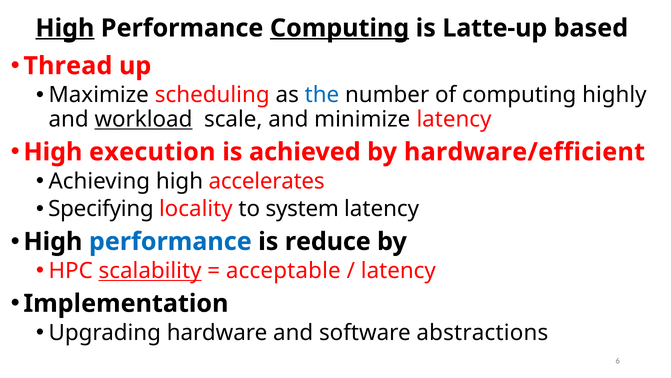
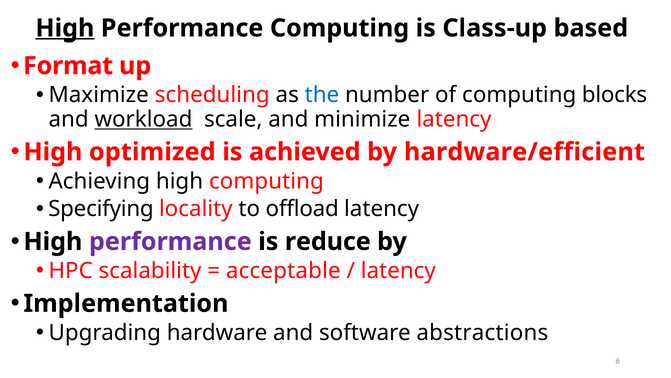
Computing underline: present -> none (340, 28)
Latte-up: Latte-up -> Class-up (495, 28)
Thread: Thread -> Format (68, 66)
highly: highly -> blocks (615, 95)
execution: execution -> optimized (152, 152)
high accelerates: accelerates -> computing (266, 181)
system: system -> offload (302, 209)
performance colour: blue -> purple (170, 241)
scalability underline: present -> none (150, 270)
